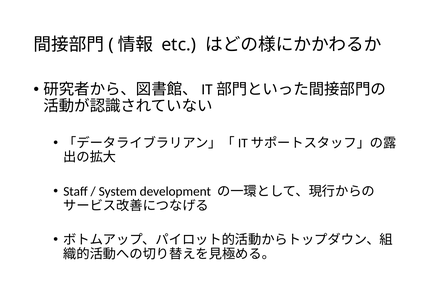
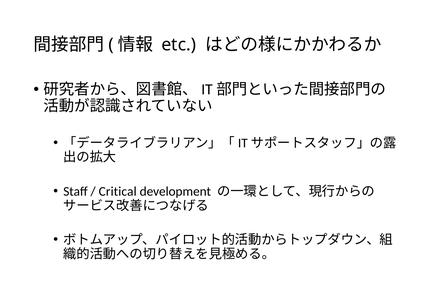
System: System -> Critical (118, 191)
